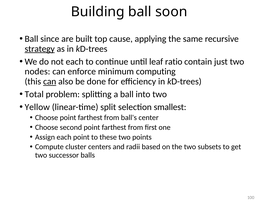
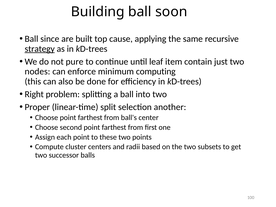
not each: each -> pure (75, 62)
ratio: ratio -> item (174, 62)
can underline: present -> none (50, 81)
Total: Total -> Right (34, 94)
Yellow: Yellow -> Proper (37, 107)
smallest: smallest -> another (170, 107)
